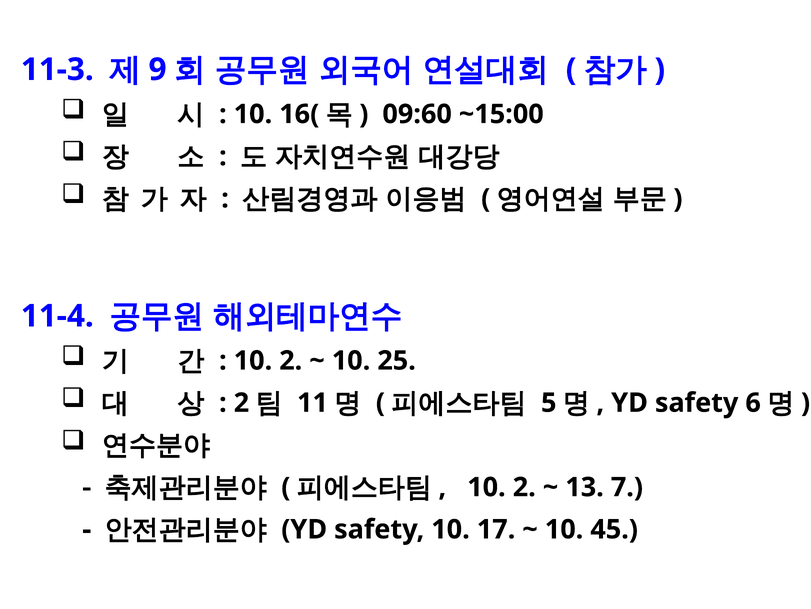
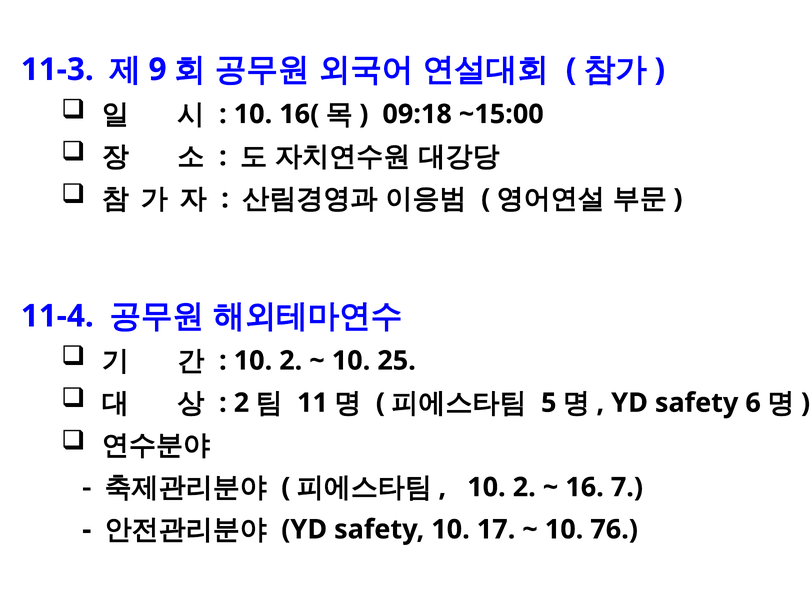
09:60: 09:60 -> 09:18 (417, 114)
13: 13 -> 16 (585, 487)
45: 45 -> 76 (614, 529)
